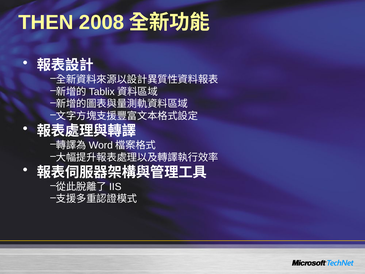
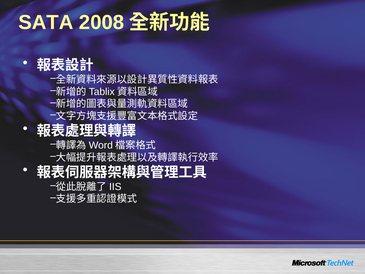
THEN: THEN -> SATA (46, 22)
